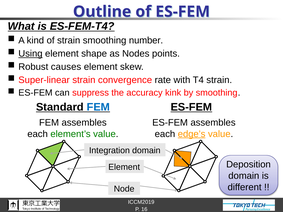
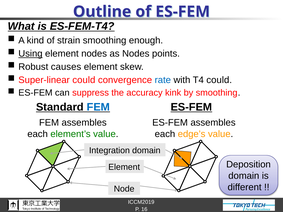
number: number -> enough (146, 40)
element shape: shape -> nodes (94, 54)
Super-linear strain: strain -> could (84, 80)
rate colour: black -> blue (163, 80)
T4 strain: strain -> could (219, 80)
edge’s underline: present -> none (192, 134)
